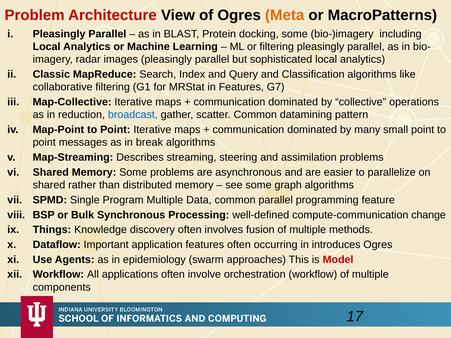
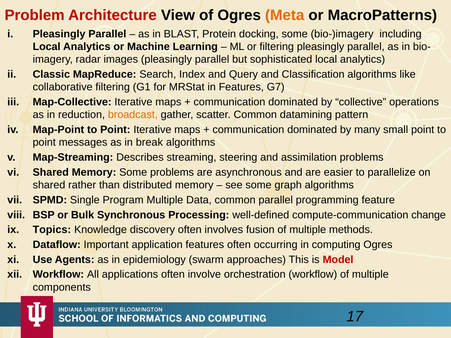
broadcast colour: blue -> orange (133, 115)
Things: Things -> Topics (52, 230)
introduces: introduces -> computing (336, 245)
